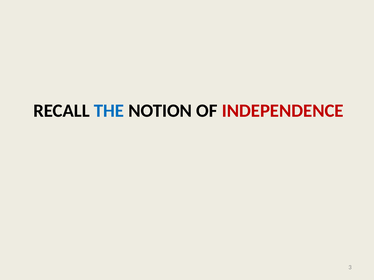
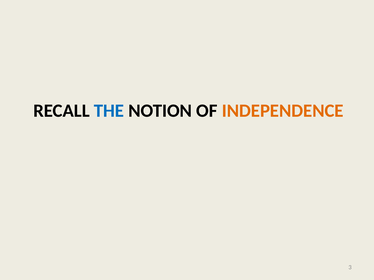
INDEPENDENCE colour: red -> orange (283, 111)
